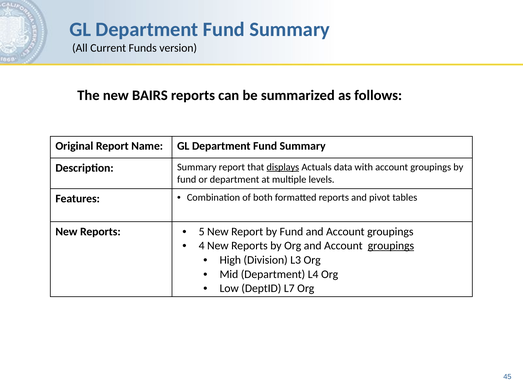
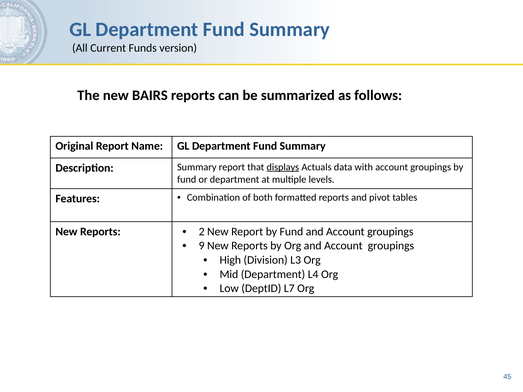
5: 5 -> 2 (202, 232)
4: 4 -> 9 (202, 246)
groupings underline: present -> none (391, 246)
